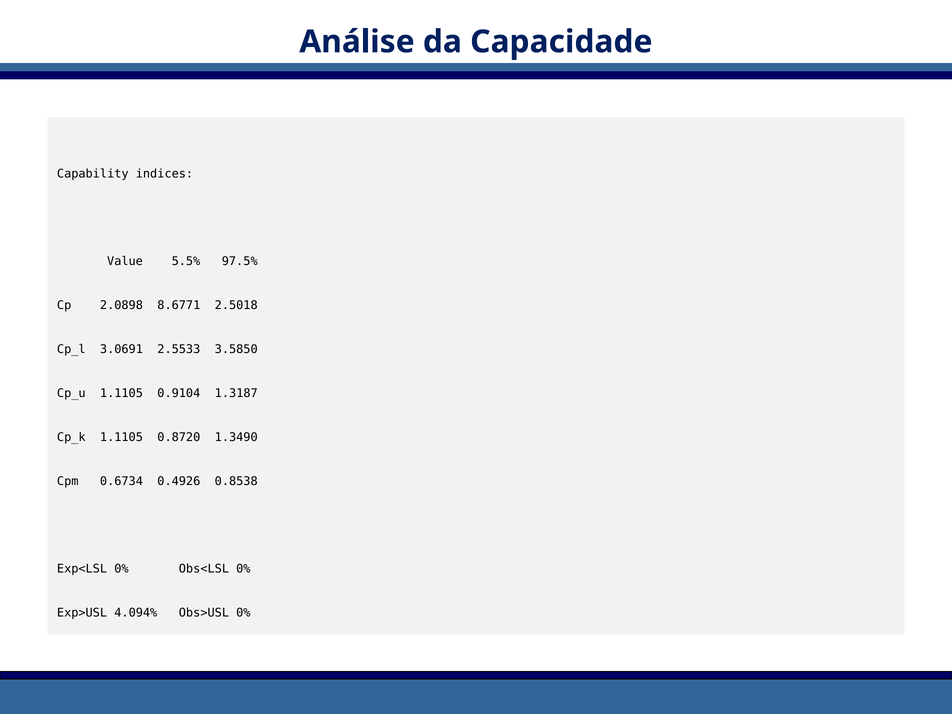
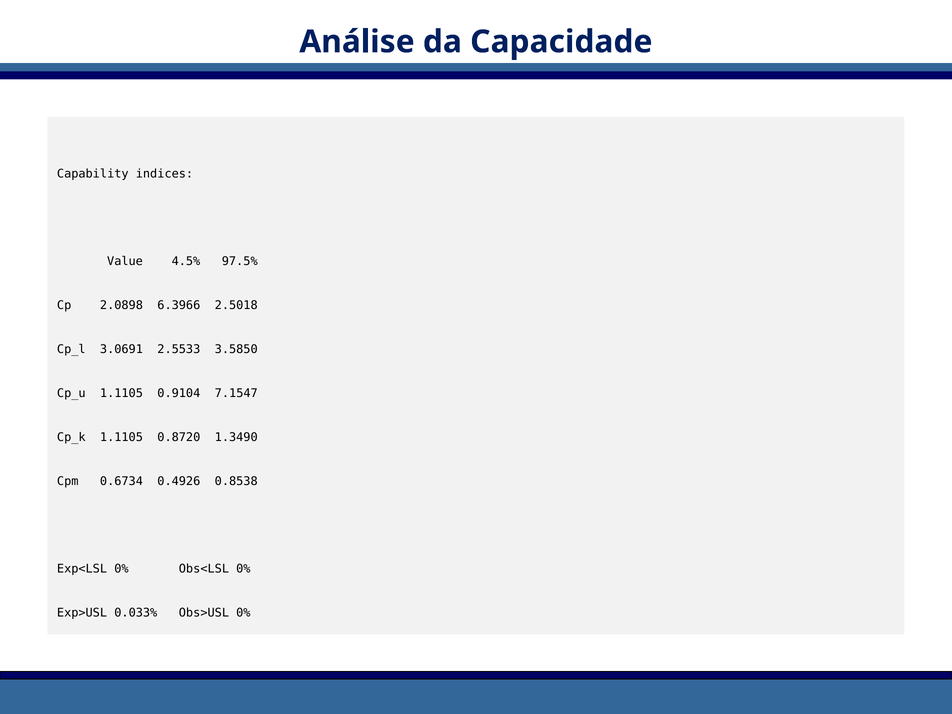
5.5%: 5.5% -> 4.5% (186, 262)
8.6771: 8.6771 -> 6.3966 (179, 305)
1.3187: 1.3187 -> 7.1547 (236, 393)
4.094%: 4.094% -> 0.033% (136, 613)
